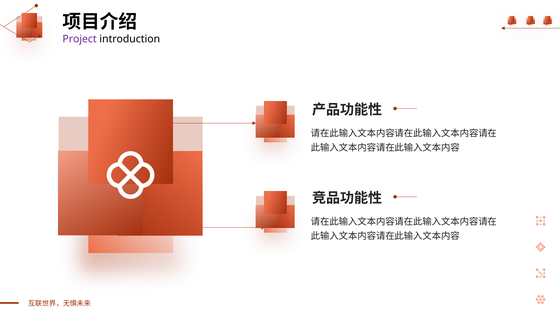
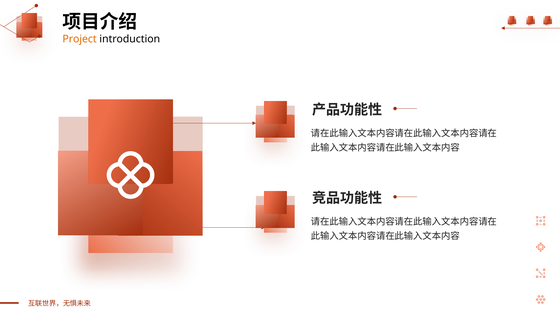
Project colour: purple -> orange (80, 39)
